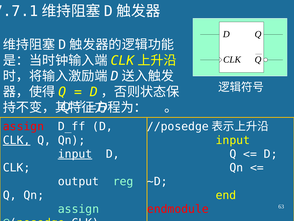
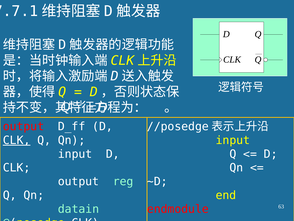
assign: assign -> output (23, 126)
input underline: present -> none (75, 154)
assign: assign -> datain (78, 209)
